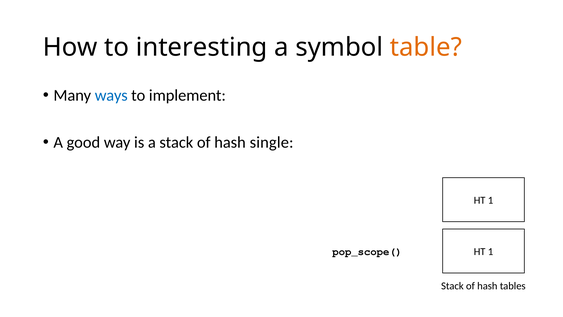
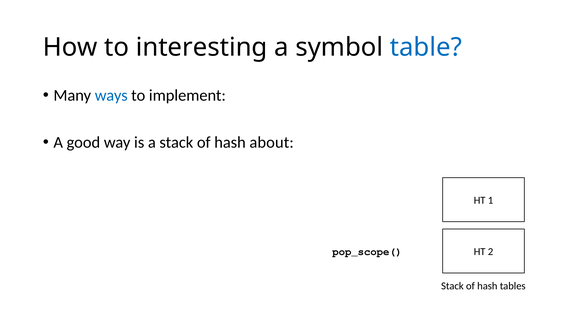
table colour: orange -> blue (426, 47)
single: single -> about (272, 142)
1: 1 -> 2 (491, 251)
